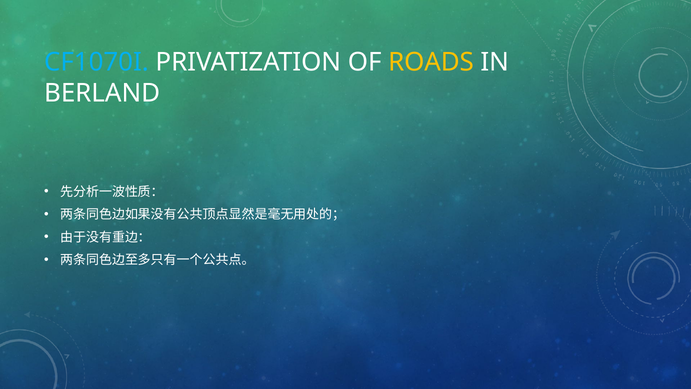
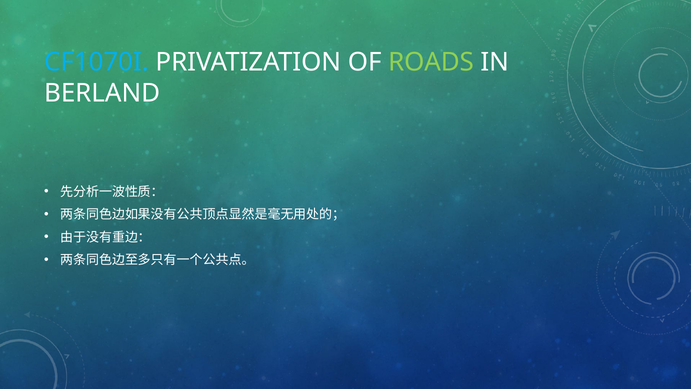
ROADS colour: yellow -> light green (431, 62)
